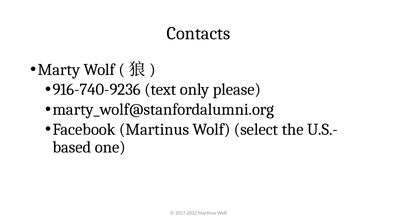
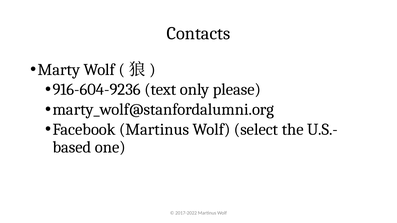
916-740-9236: 916-740-9236 -> 916-604-9236 (97, 90)
